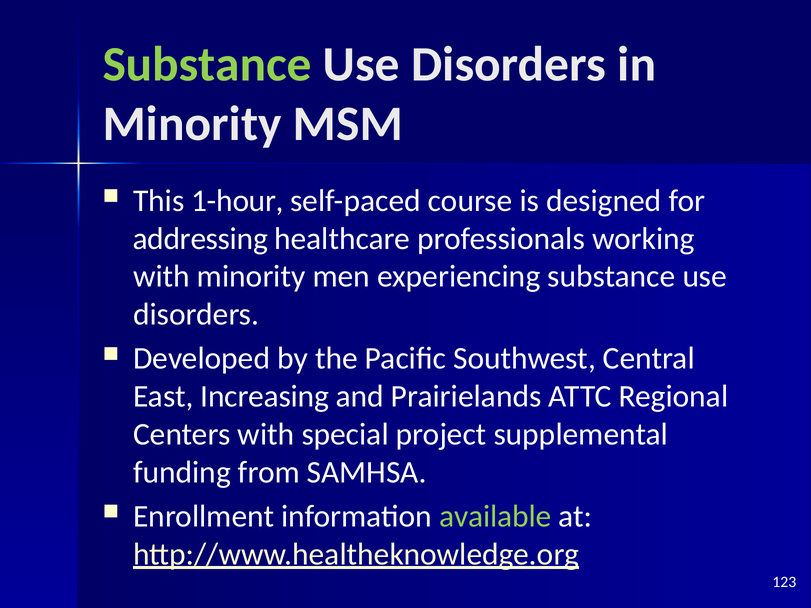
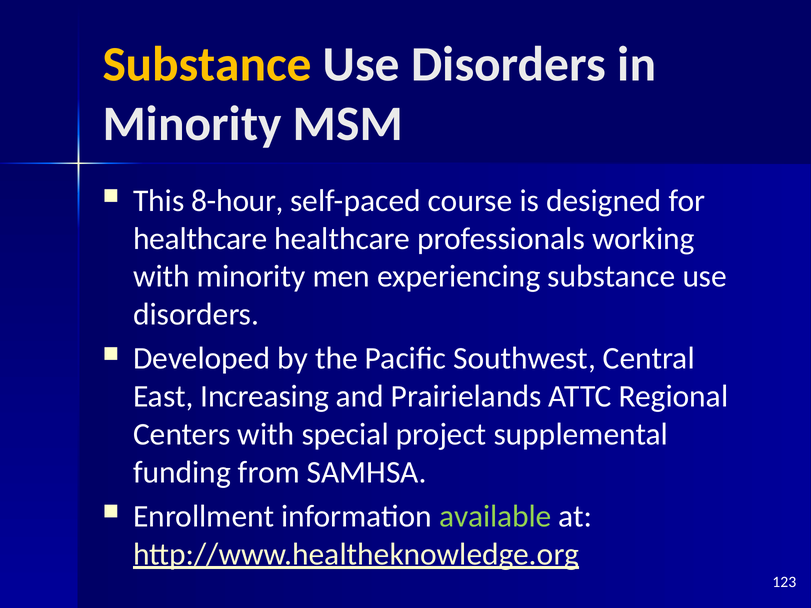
Substance colour: light green -> yellow (207, 64)
1-hour: 1-hour -> 8-hour (237, 201)
addressing: addressing -> healthcare (200, 239)
